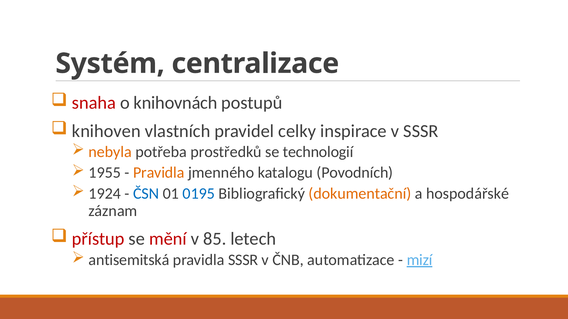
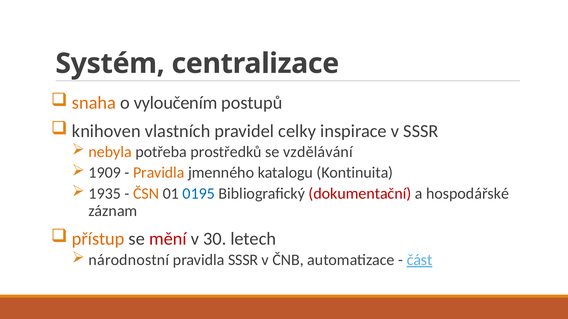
snaha colour: red -> orange (94, 103)
knihovnách: knihovnách -> vyloučením (176, 103)
technologií: technologií -> vzdělávání (318, 152)
1955: 1955 -> 1909 (105, 173)
Povodních: Povodních -> Kontinuita (355, 173)
1924: 1924 -> 1935 (105, 194)
ČSN colour: blue -> orange (146, 194)
dokumentační colour: orange -> red (360, 194)
přístup colour: red -> orange (98, 239)
85: 85 -> 30 (215, 239)
antisemitská: antisemitská -> národnostní (129, 260)
mizí: mizí -> část (420, 260)
